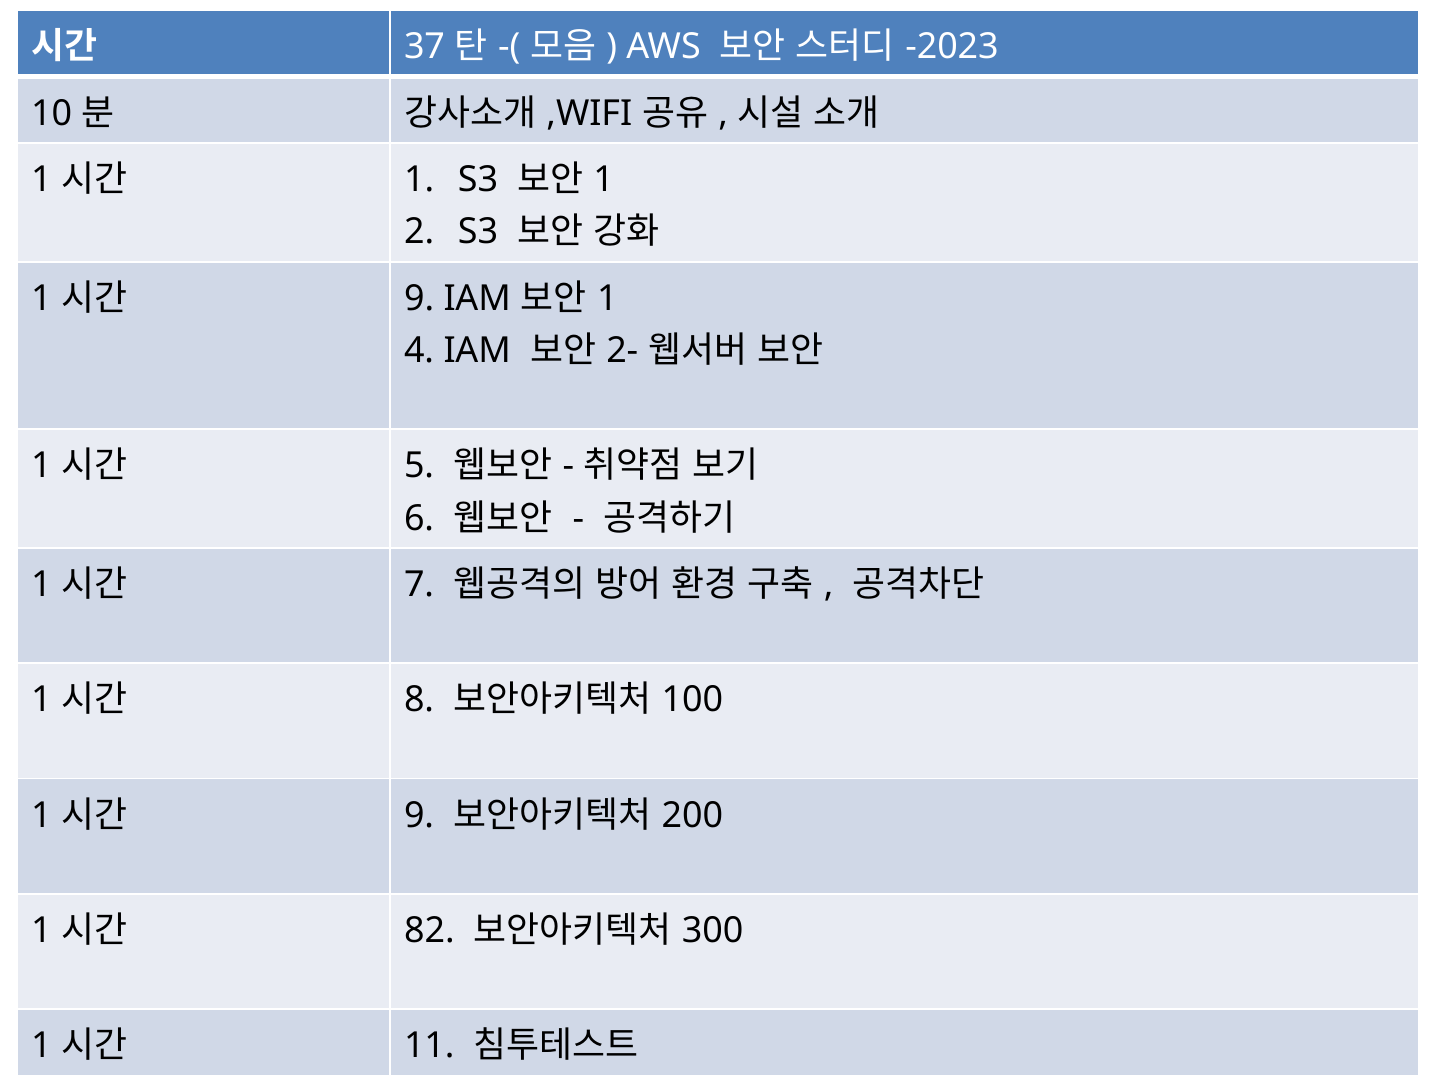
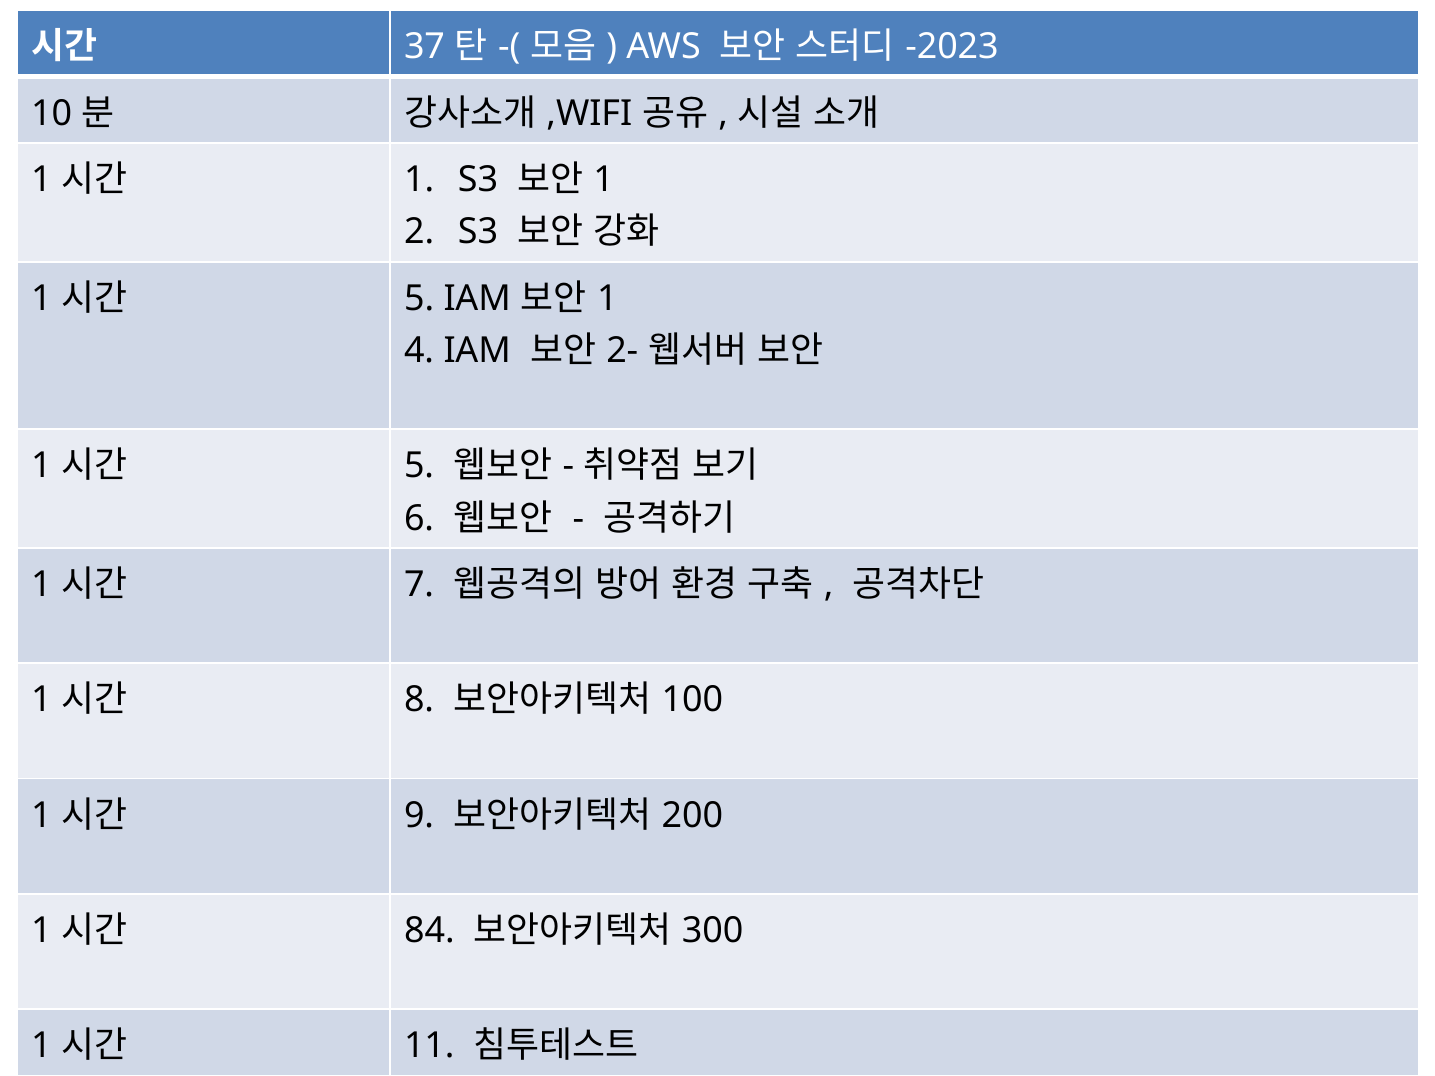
9: 9 -> 5 (419, 299)
82: 82 -> 84 (429, 931)
